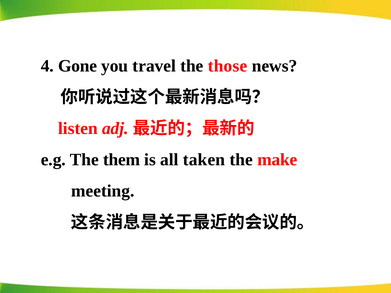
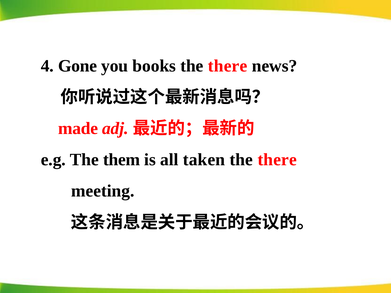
travel: travel -> books (154, 66)
those: those -> there (228, 66)
listen: listen -> made (78, 129)
make: make -> there (277, 160)
